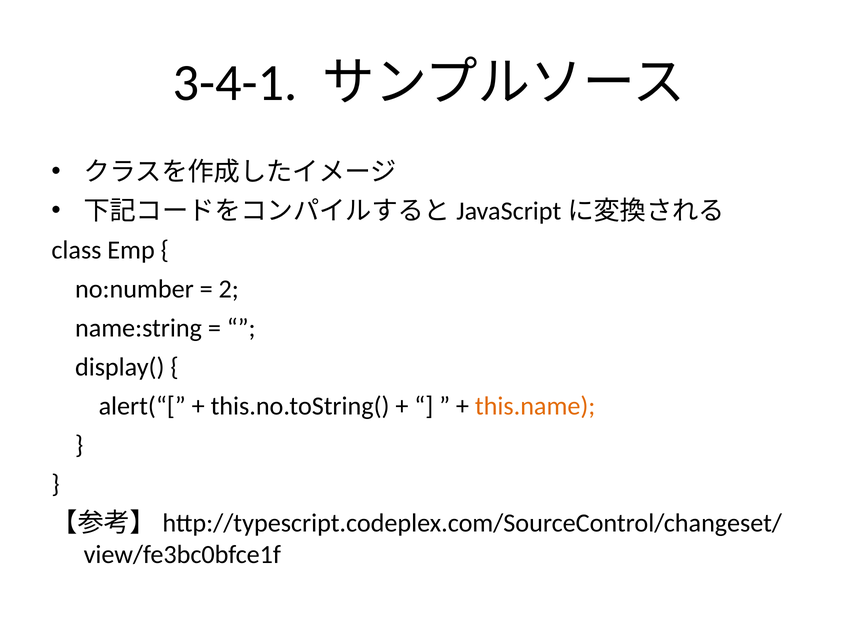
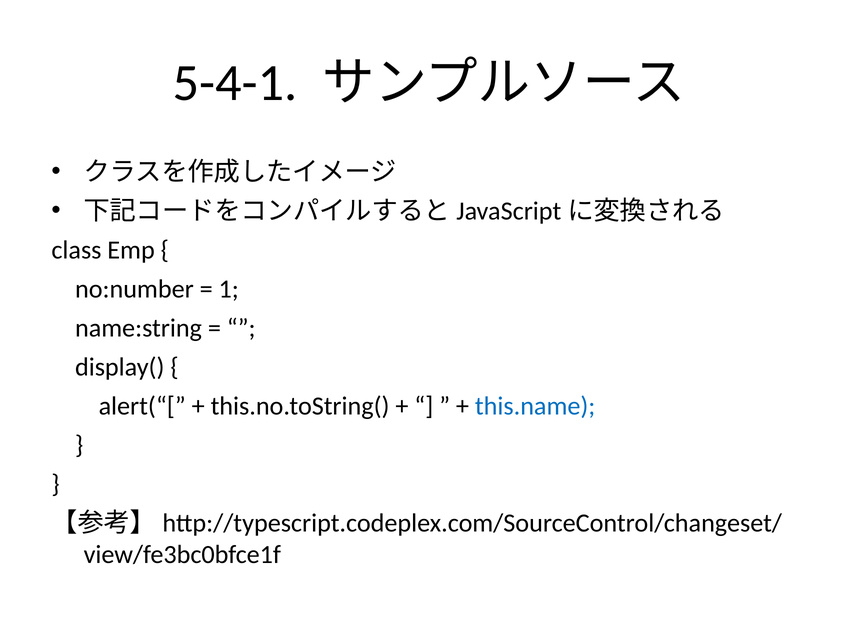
3-4-1: 3-4-1 -> 5-4-1 (235, 83)
2: 2 -> 1 (229, 289)
this.name colour: orange -> blue (535, 407)
